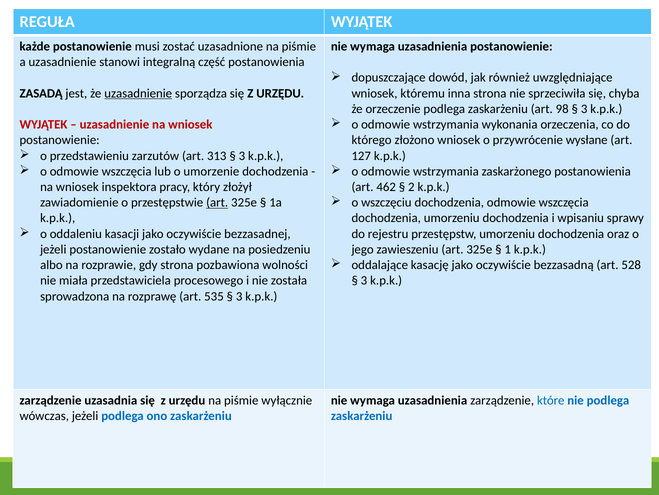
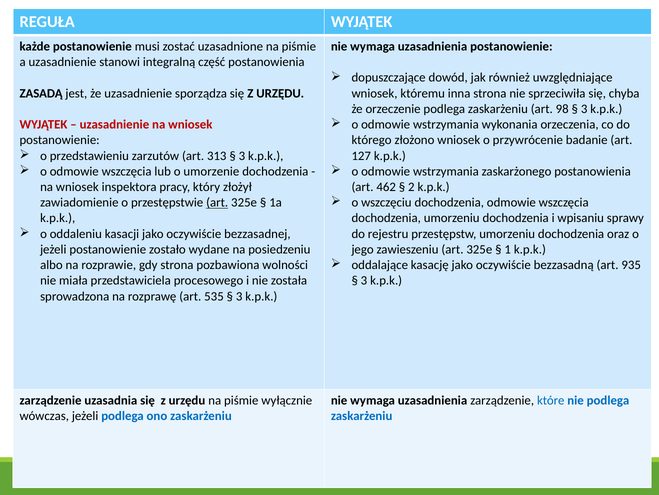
uzasadnienie underline: present -> none (138, 93)
wysłane: wysłane -> badanie (587, 140)
528: 528 -> 935 (631, 265)
